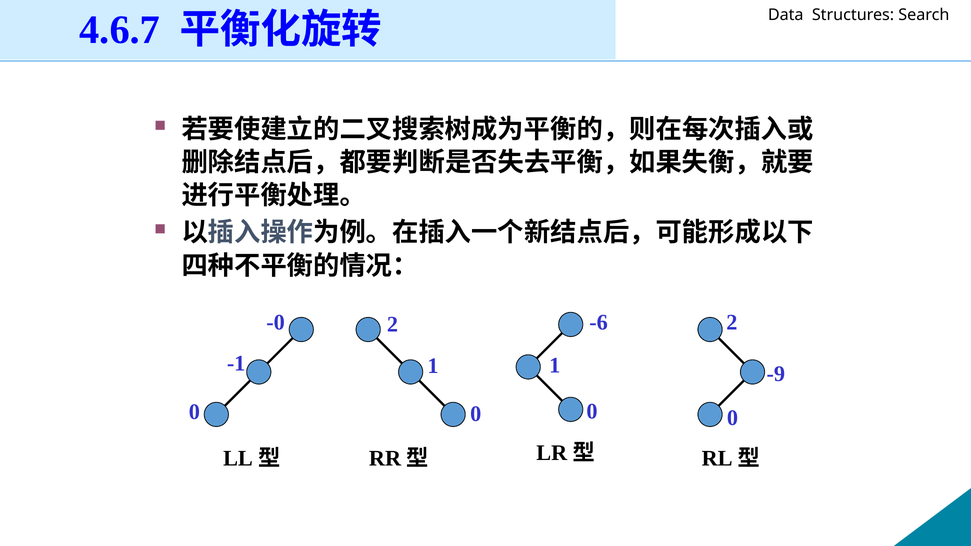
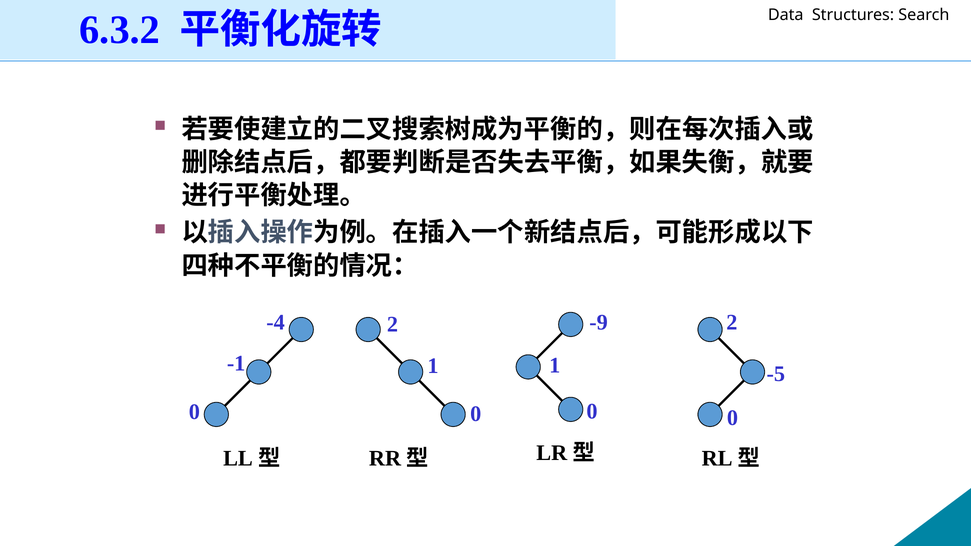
4.6.7: 4.6.7 -> 6.3.2 (120, 30)
-0: -0 -> -4 (276, 322)
-6: -6 -> -9 (599, 322)
-9: -9 -> -5 (776, 374)
